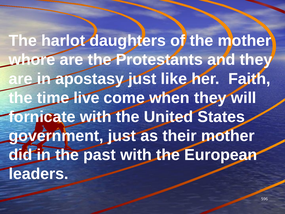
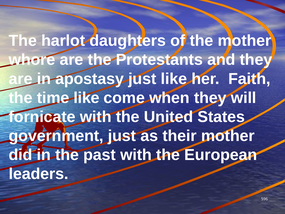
time live: live -> like (86, 98)
